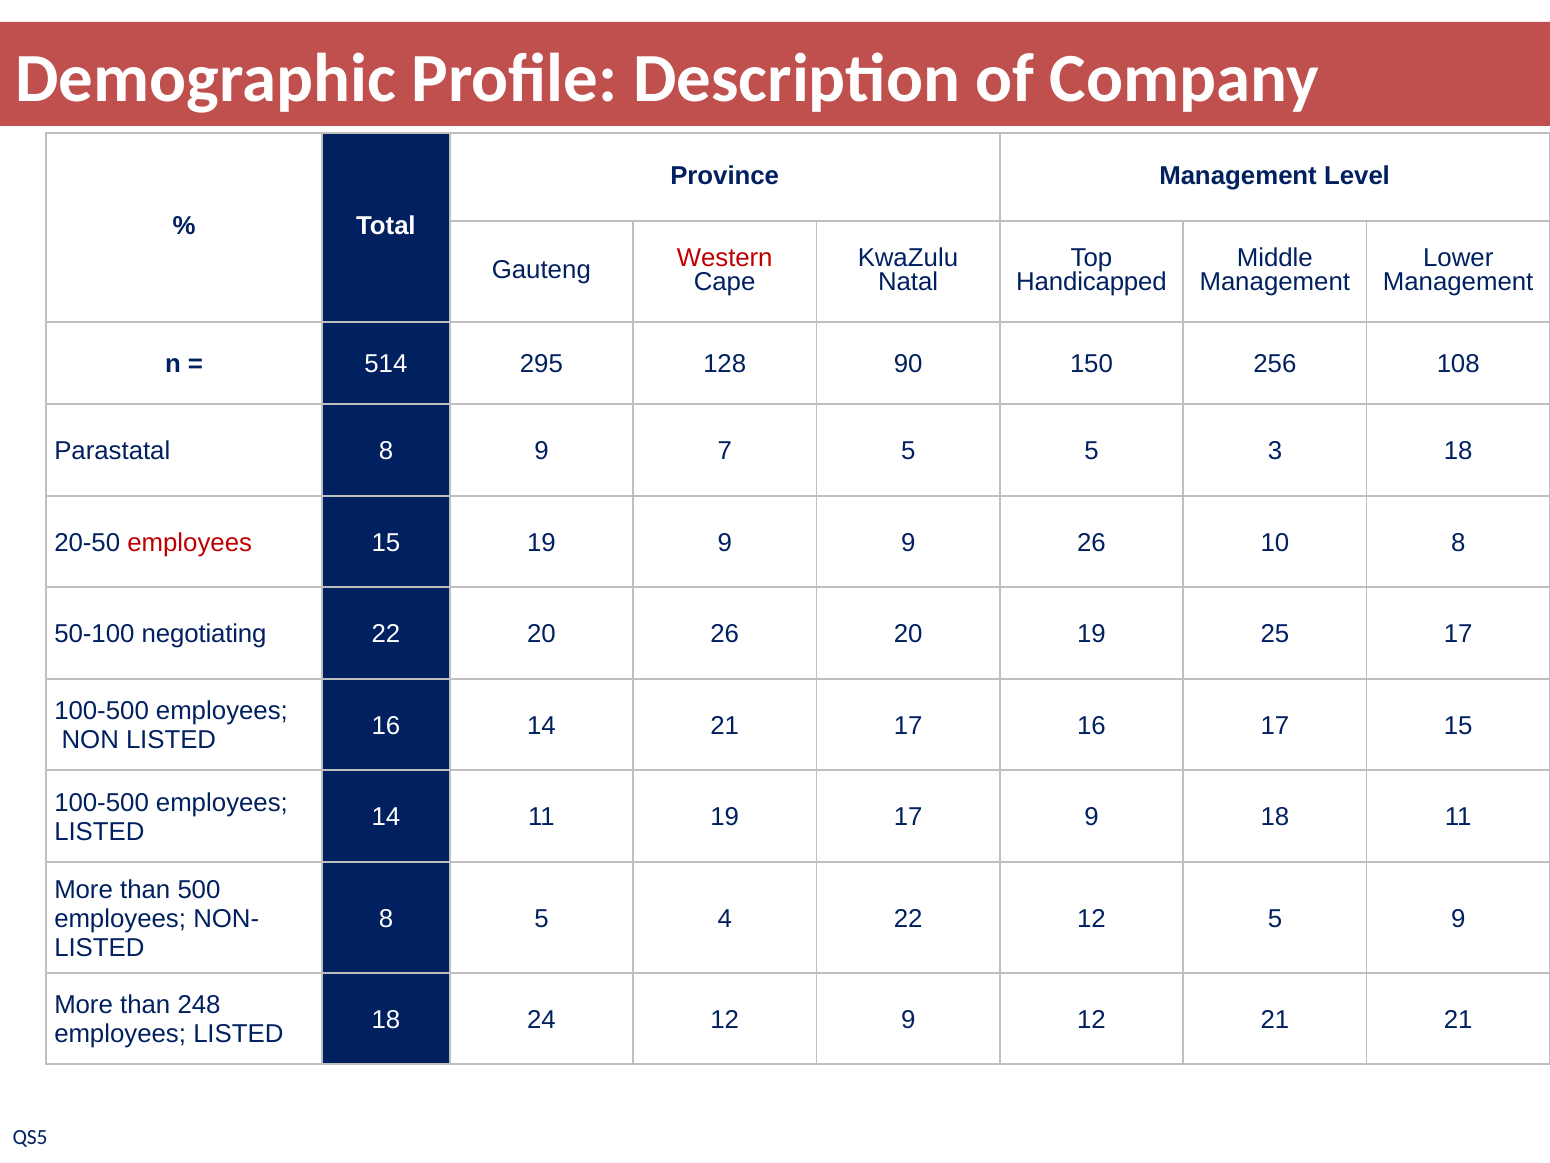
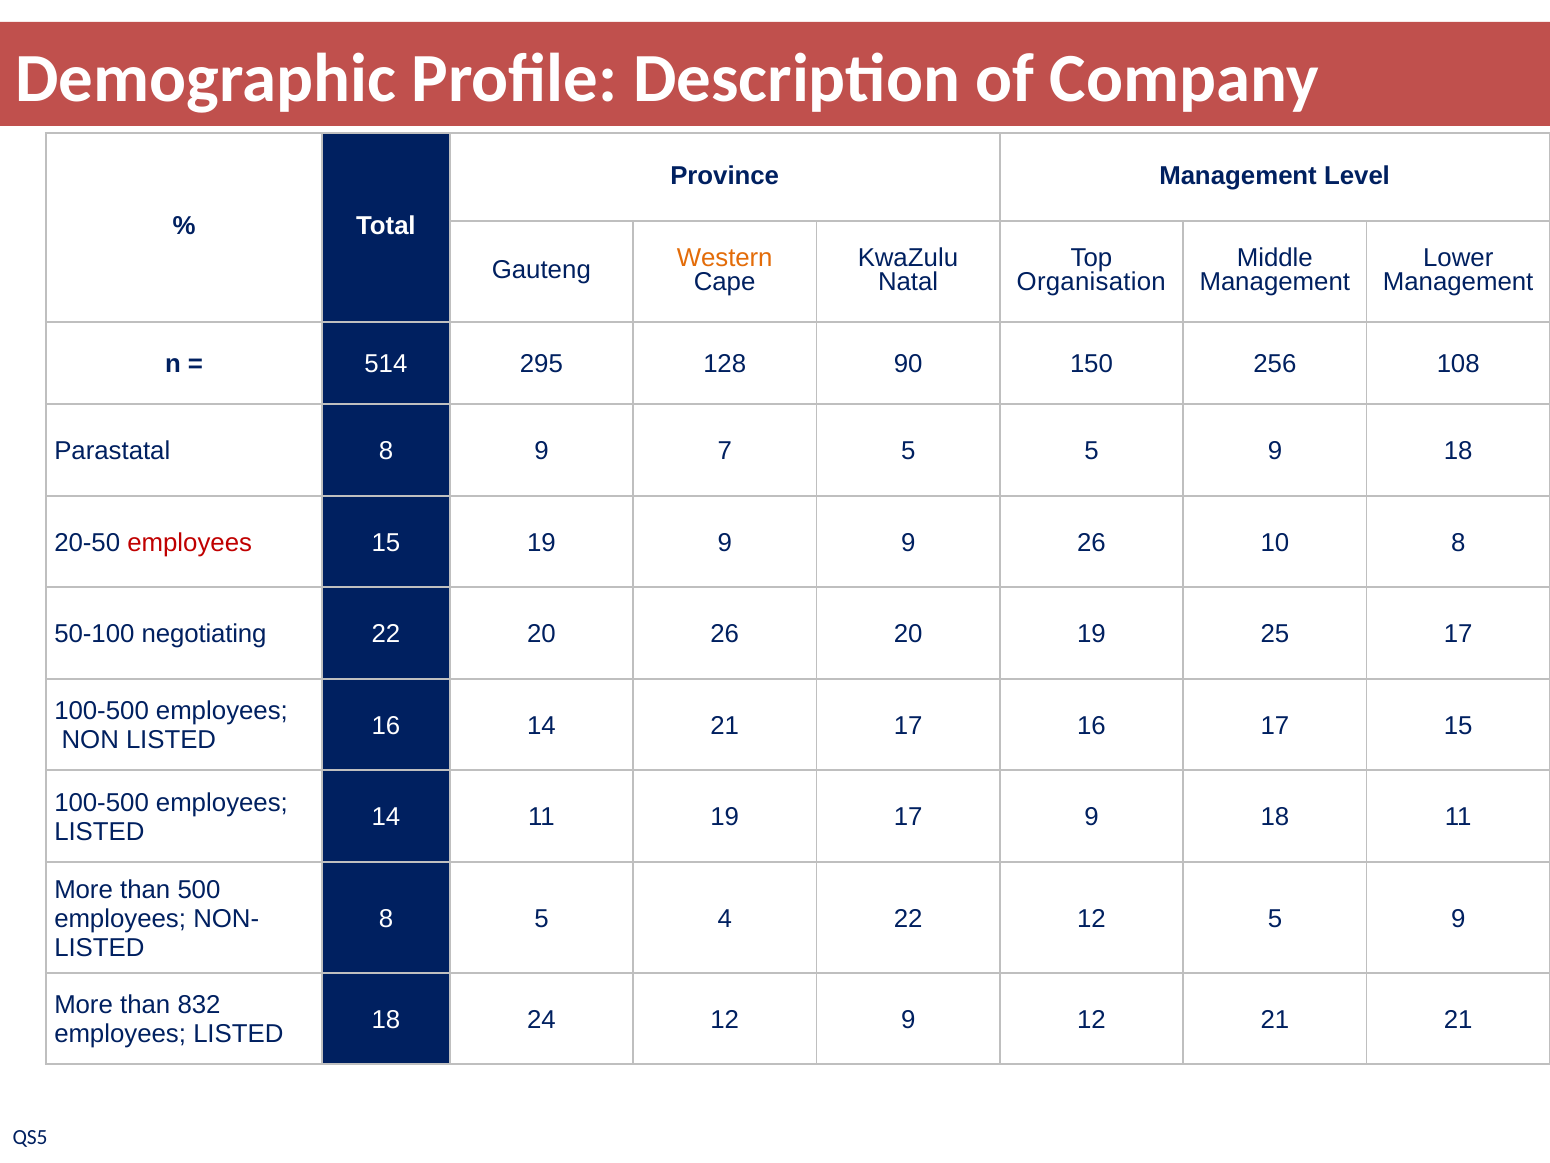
Western colour: red -> orange (725, 258)
Handicapped: Handicapped -> Organisation (1091, 281)
5 5 3: 3 -> 9 (1275, 451)
248: 248 -> 832 (199, 1005)
